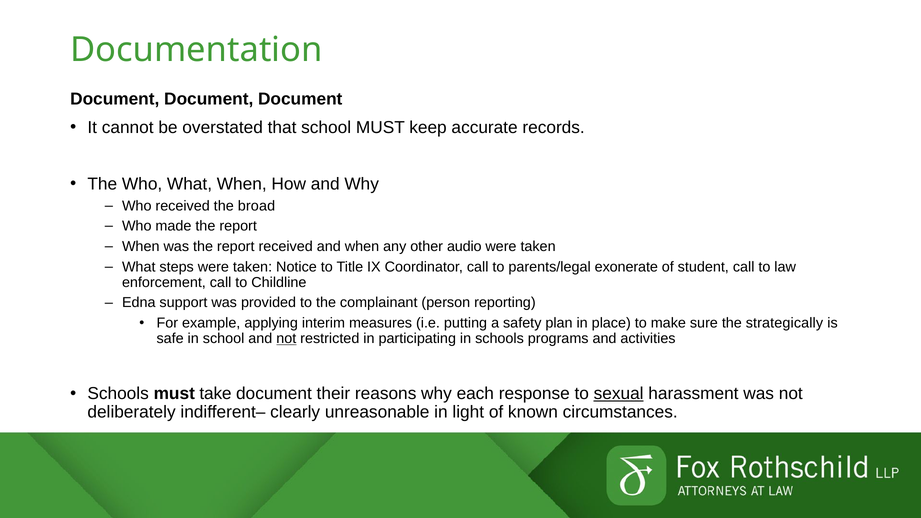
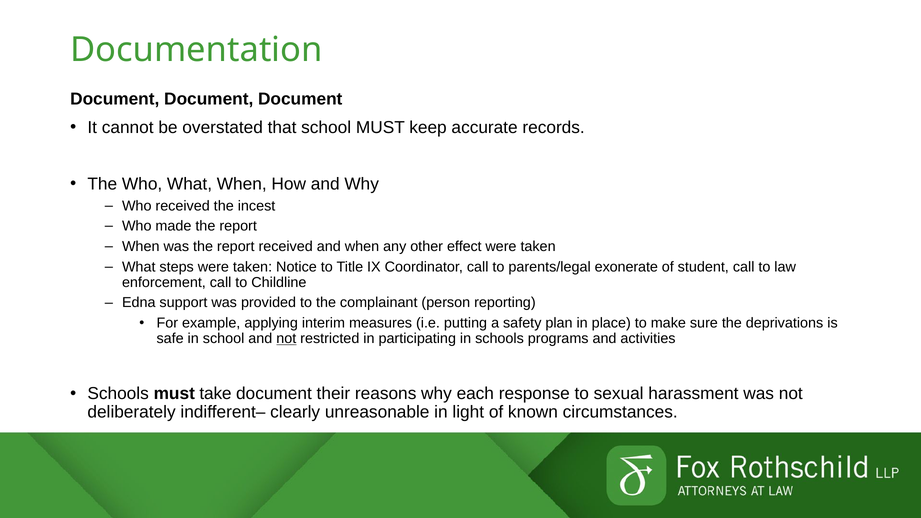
broad: broad -> incest (257, 206)
audio: audio -> effect (464, 247)
strategically: strategically -> deprivations (785, 323)
sexual underline: present -> none (619, 394)
